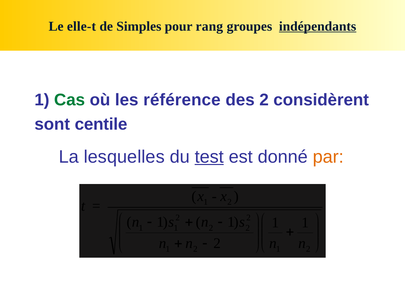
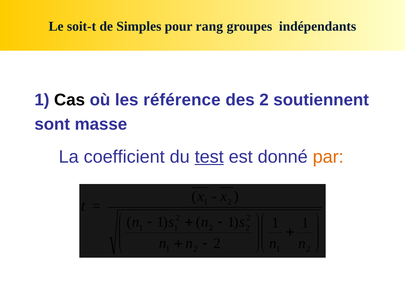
elle-t: elle-t -> soit-t (82, 26)
indépendants underline: present -> none (318, 26)
Cas colour: green -> black (70, 100)
considèrent: considèrent -> soutiennent (321, 100)
centile: centile -> masse (101, 124)
lesquelles: lesquelles -> coefficient (124, 157)
